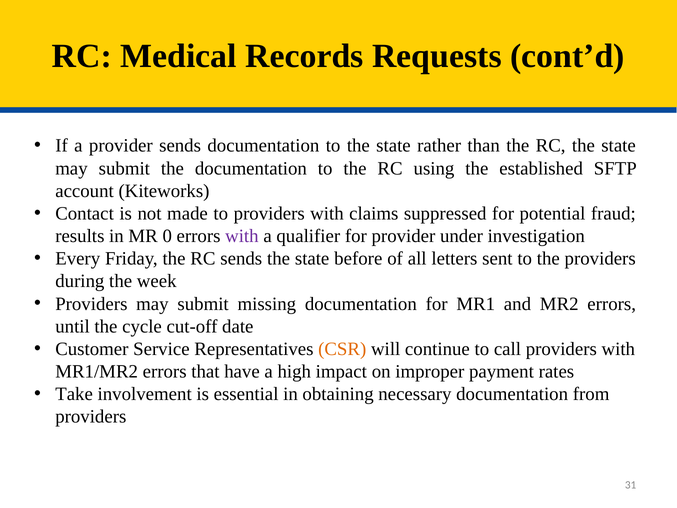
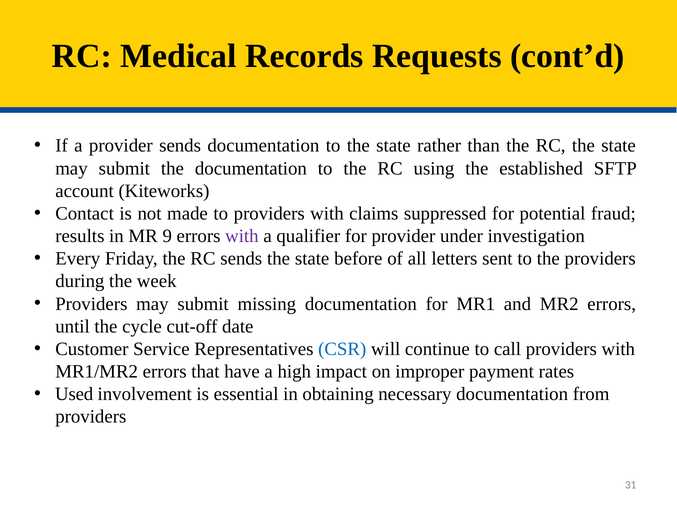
0: 0 -> 9 (167, 236)
CSR colour: orange -> blue (342, 349)
Take: Take -> Used (74, 394)
